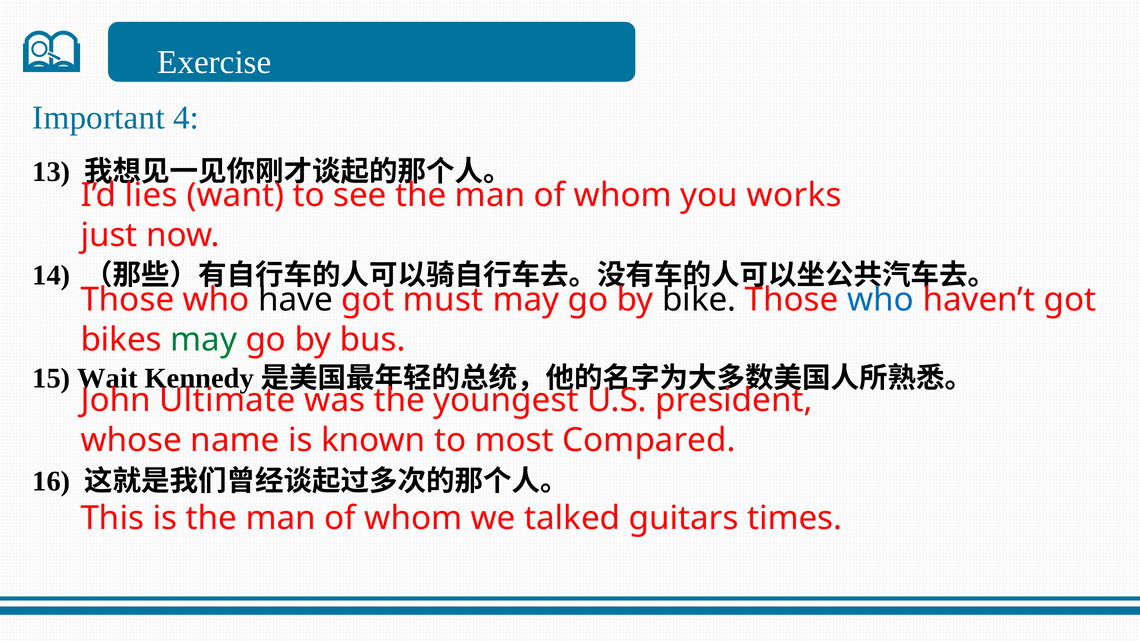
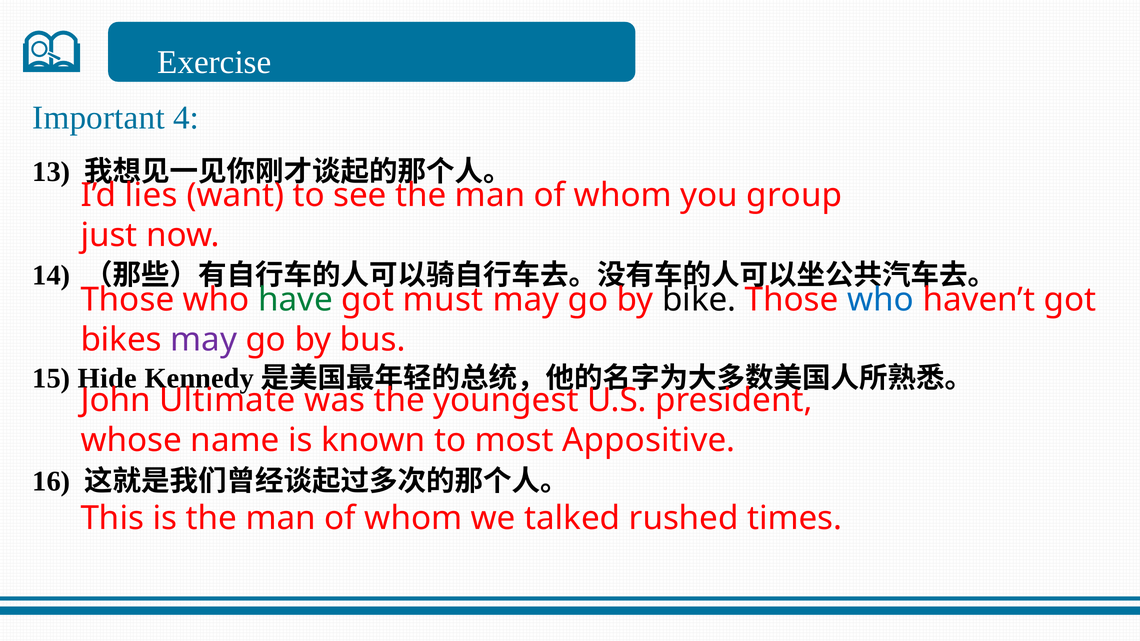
works: works -> group (794, 195)
have colour: black -> green (295, 300)
may colour: green -> purple (204, 340)
Wait: Wait -> Hide (107, 378)
Compared: Compared -> Appositive (649, 440)
guitars: guitars -> rushed (684, 518)
